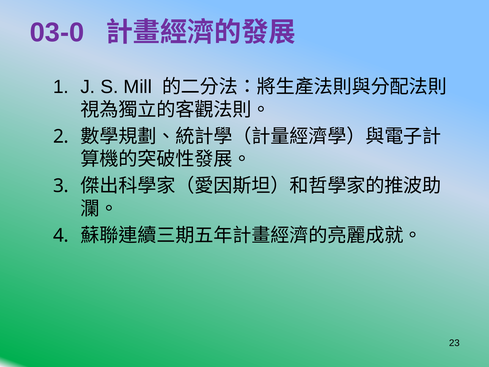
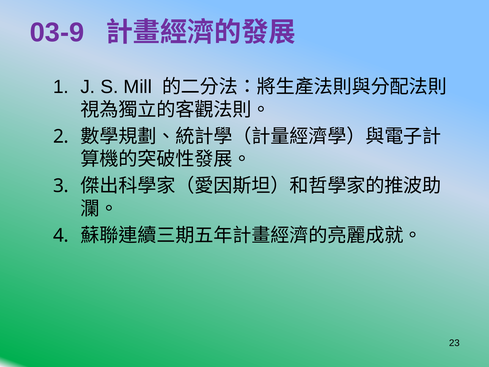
03-0: 03-0 -> 03-9 (57, 32)
